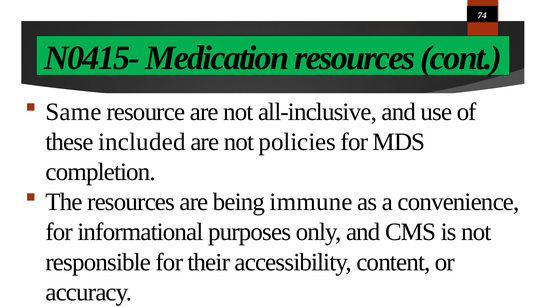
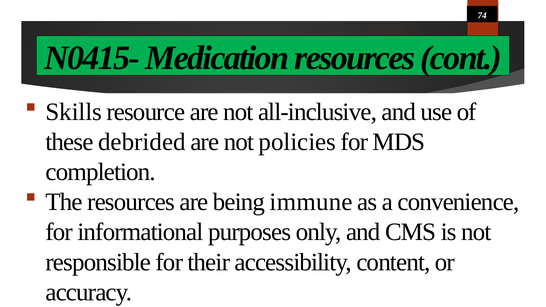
Same: Same -> Skills (74, 112)
included: included -> debrided (142, 142)
